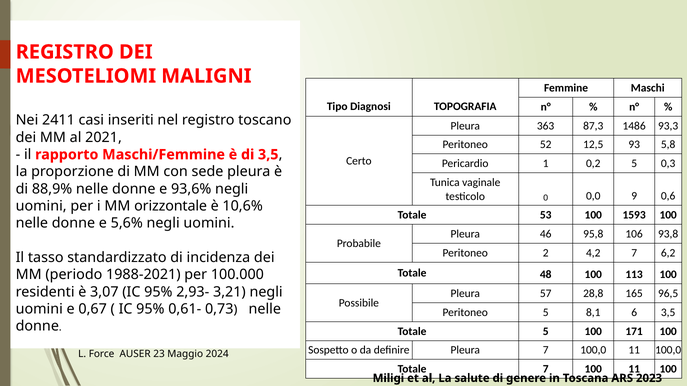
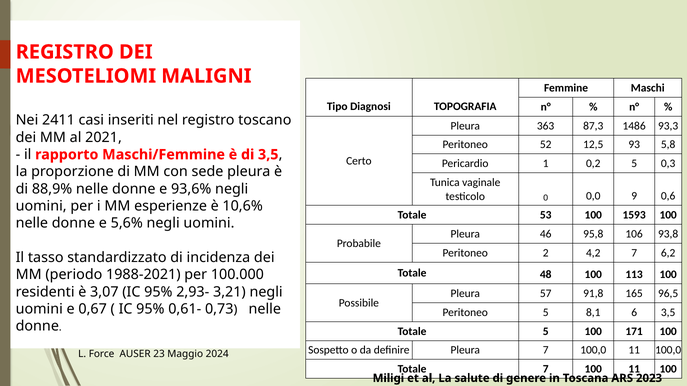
orizzontale: orizzontale -> esperienze (171, 206)
28,8: 28,8 -> 91,8 (593, 294)
